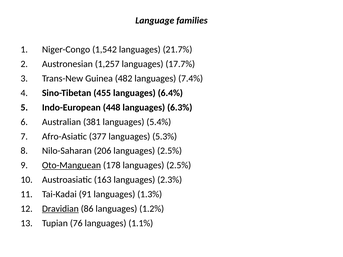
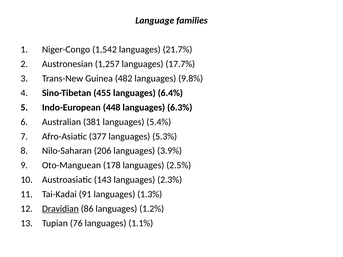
7.4%: 7.4% -> 9.8% (191, 79)
206 languages 2.5%: 2.5% -> 3.9% (170, 151)
Oto-Manguean underline: present -> none (71, 165)
163: 163 -> 143 (103, 180)
